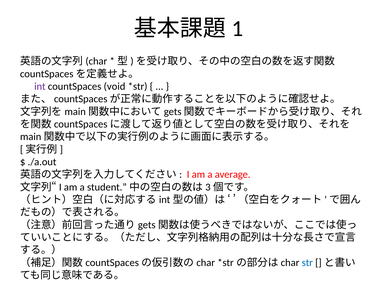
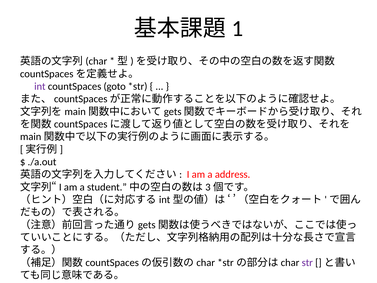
void: void -> goto (115, 86)
average: average -> address (233, 174)
str colour: blue -> purple (307, 262)
